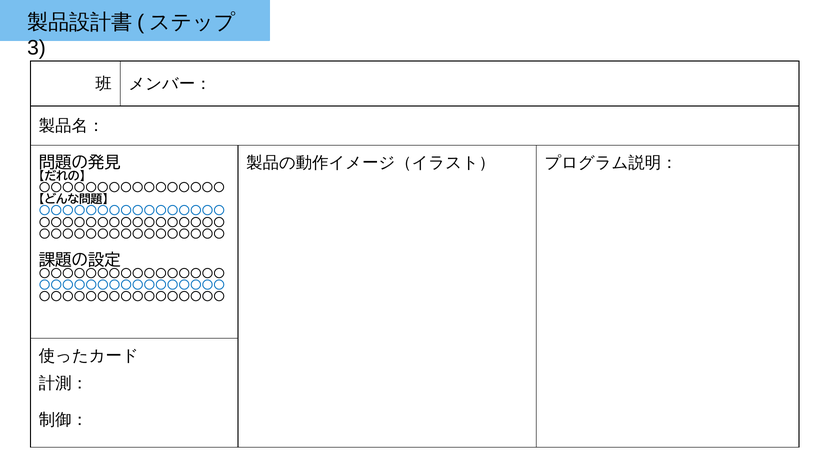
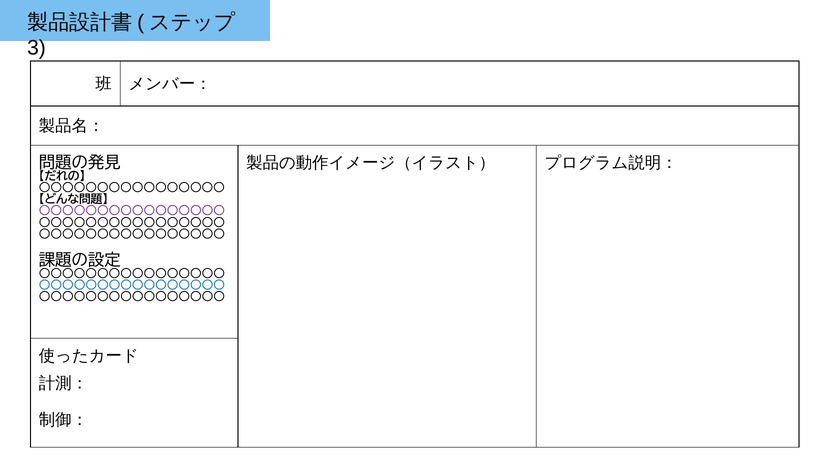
〇〇〇〇〇〇〇〇〇〇〇〇〇〇〇〇 colour: blue -> purple (132, 211)
